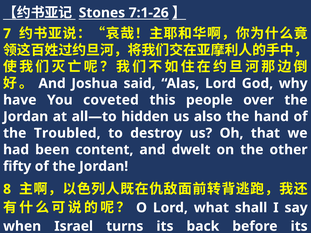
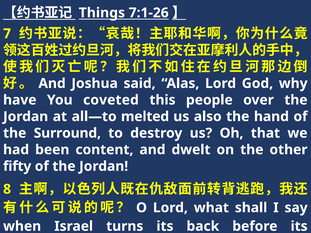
Stones: Stones -> Things (102, 13)
hidden: hidden -> melted (145, 117)
Troubled: Troubled -> Surround (67, 133)
